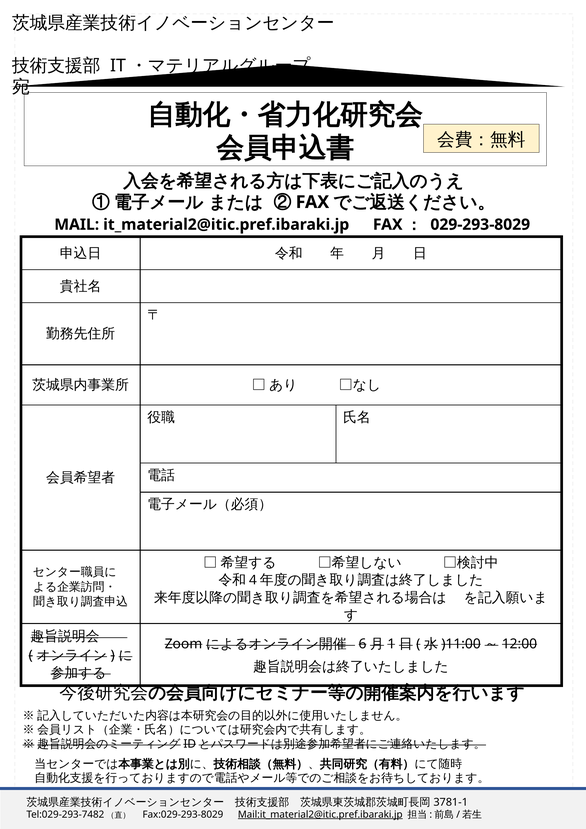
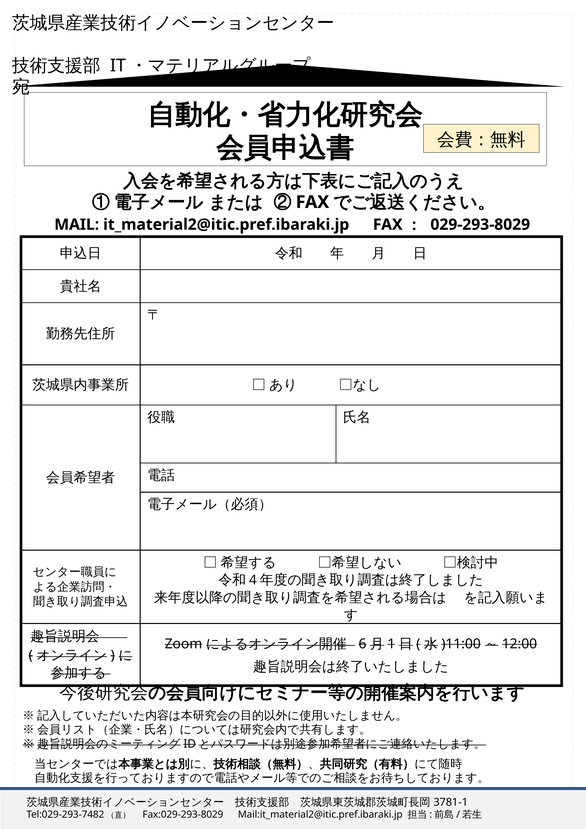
Mail:it_material2@itic.pref.ibaraki.jp underline: present -> none (320, 814)
